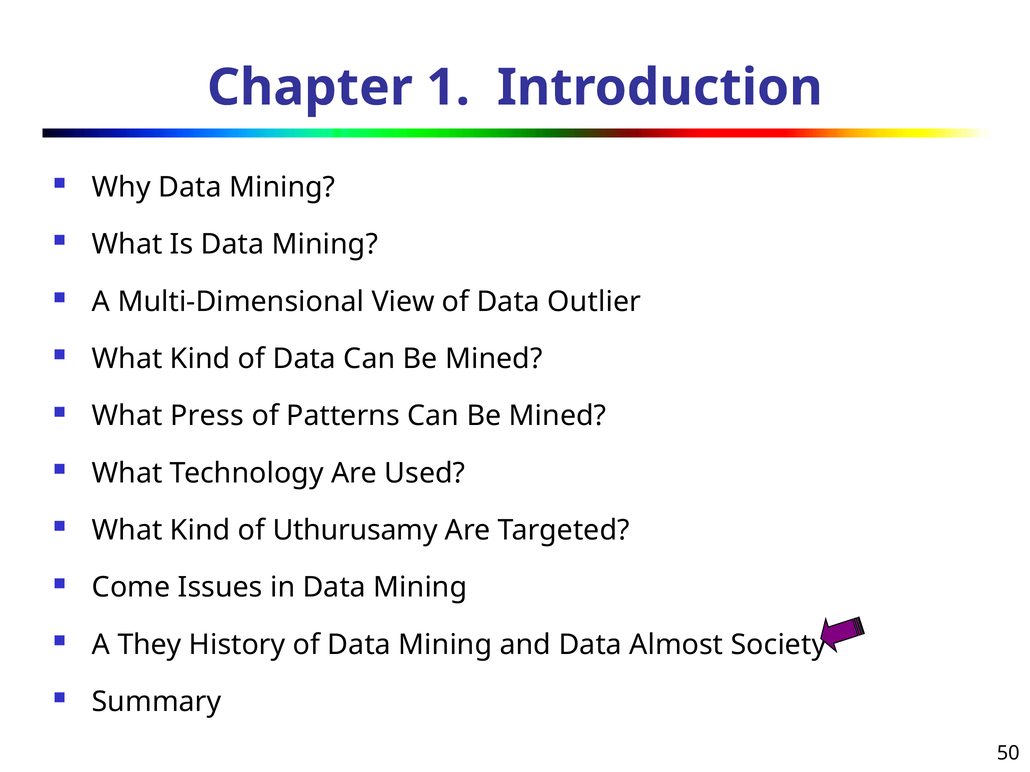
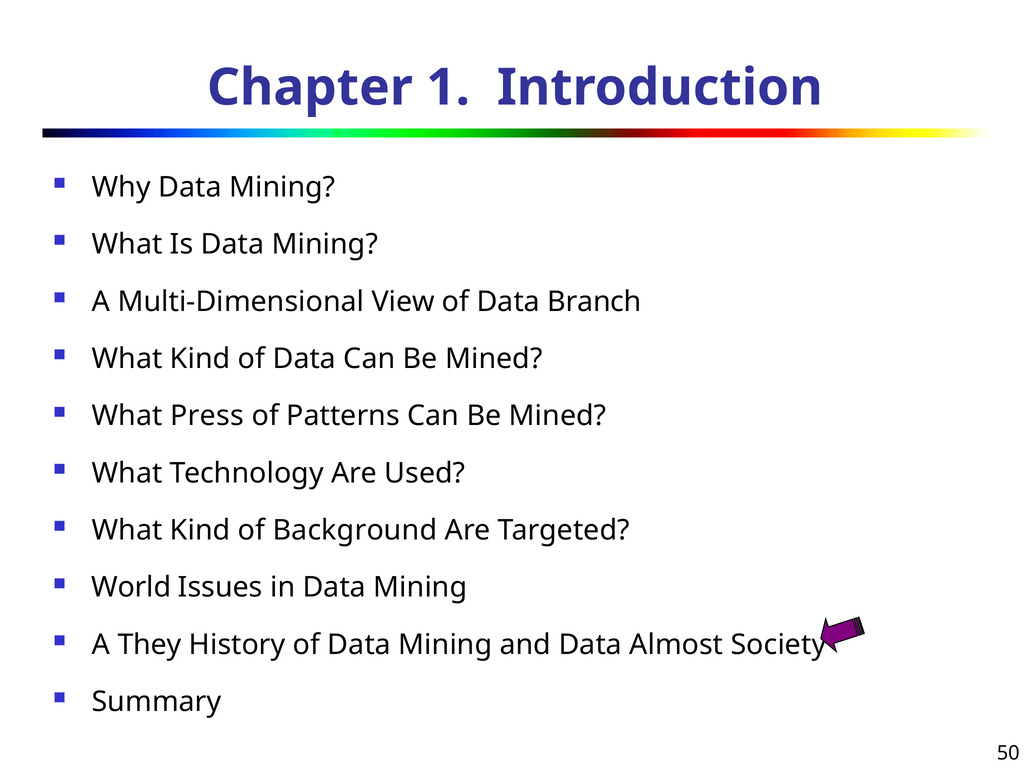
Outlier: Outlier -> Branch (594, 302)
Uthurusamy: Uthurusamy -> Background (355, 531)
Come: Come -> World (131, 588)
